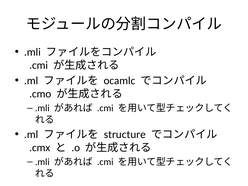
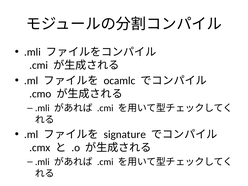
structure: structure -> signature (125, 134)
